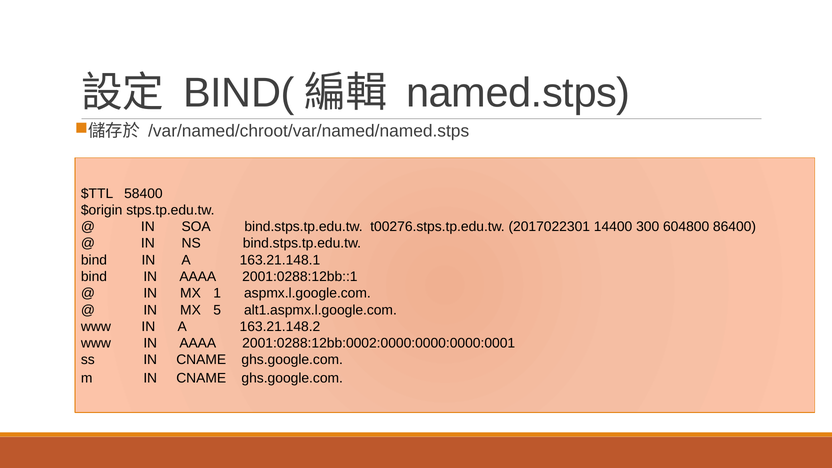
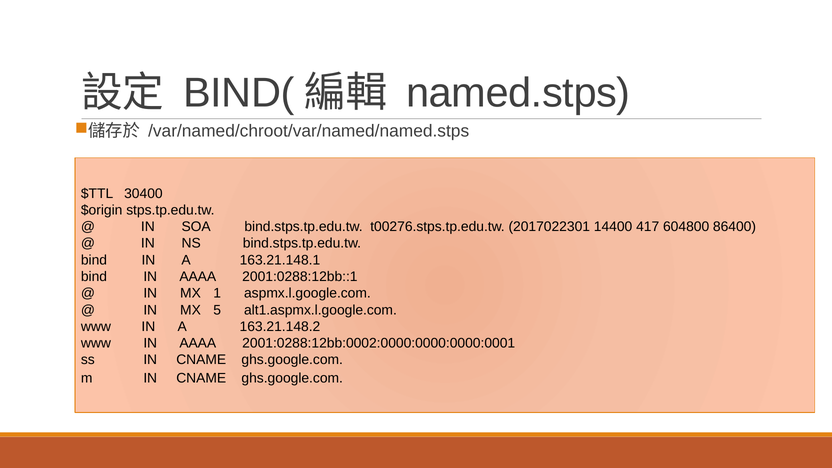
58400: 58400 -> 30400 (143, 194)
300: 300 -> 417 (648, 227)
